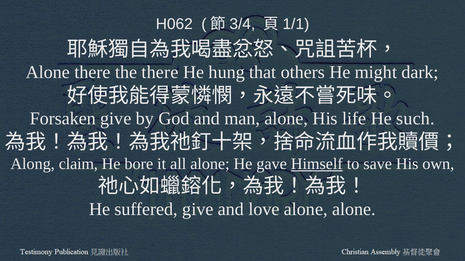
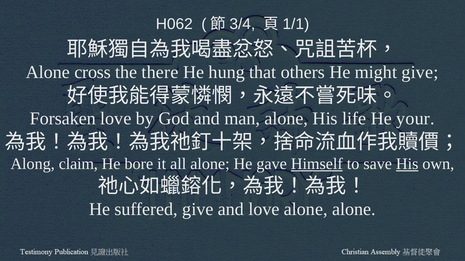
Alone there: there -> cross (93, 72)
might dark: dark -> give (420, 72)
Forsaken give: give -> love (116, 119)
such: such -> your (415, 119)
His underline: none -> present (407, 164)
